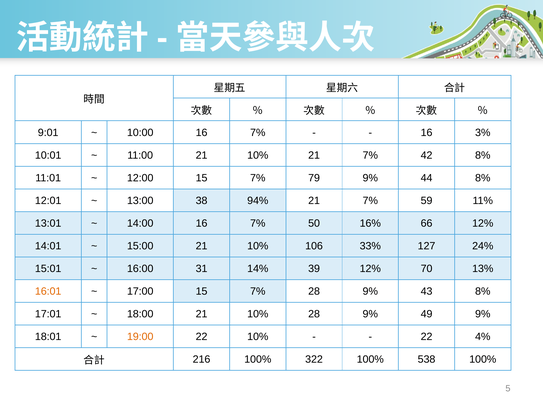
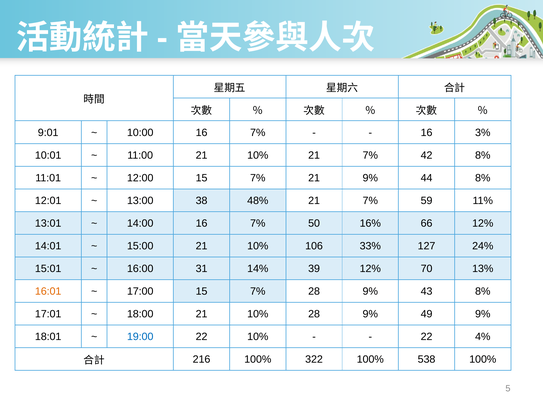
7% 79: 79 -> 21 (314, 178)
94%: 94% -> 48% (258, 201)
19:00 colour: orange -> blue (140, 337)
